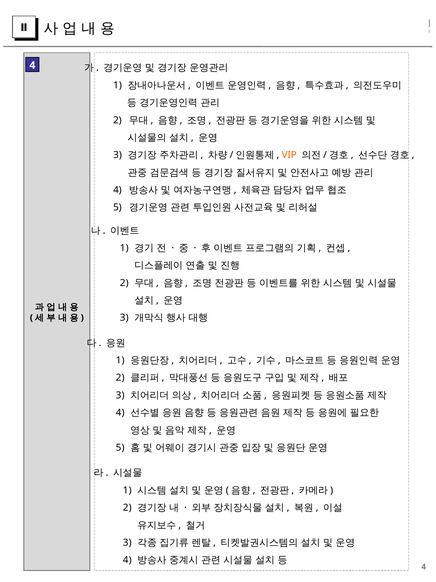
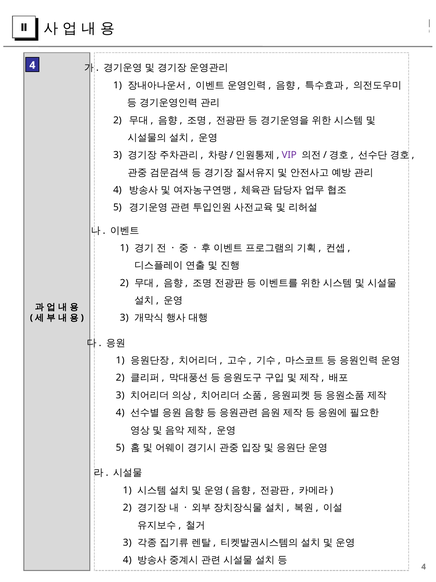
VIP colour: orange -> purple (289, 155)
